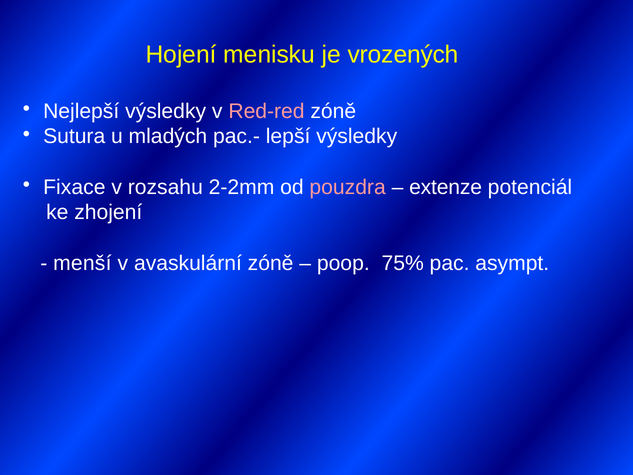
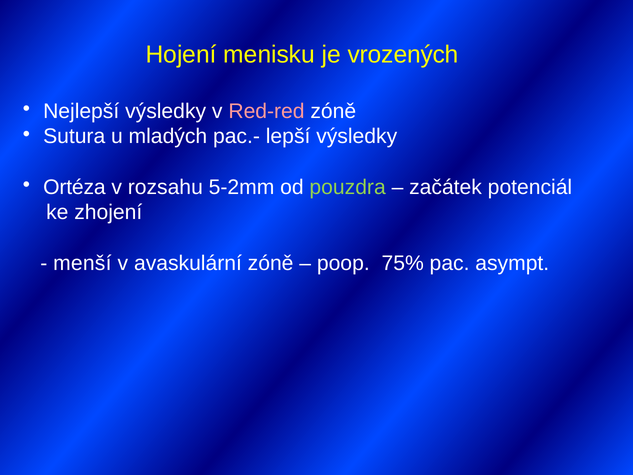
Fixace: Fixace -> Ortéza (74, 187)
2-2mm: 2-2mm -> 5-2mm (242, 187)
pouzdra colour: pink -> light green (348, 187)
extenze: extenze -> začátek (446, 187)
